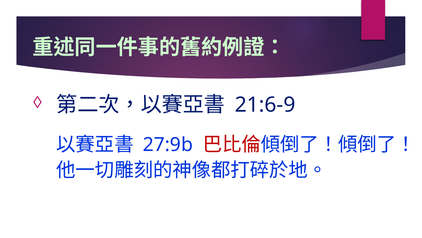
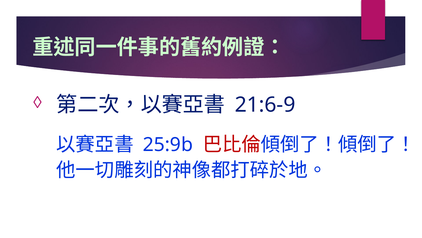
27:9b: 27:9b -> 25:9b (168, 144)
